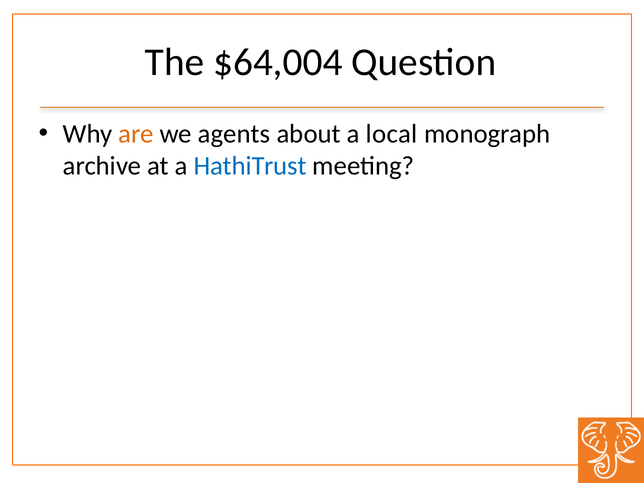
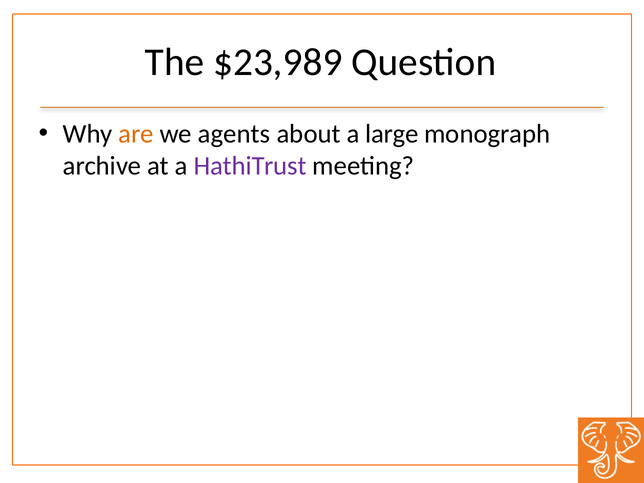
$64,004: $64,004 -> $23,989 (278, 62)
local: local -> large (392, 134)
HathiTrust colour: blue -> purple (250, 166)
